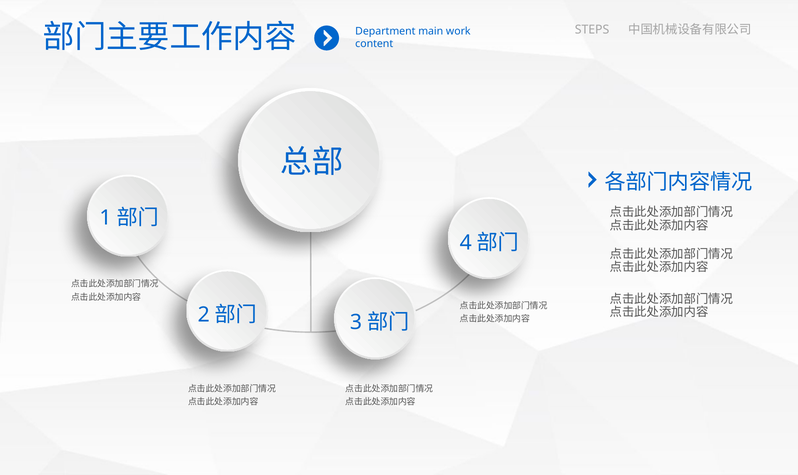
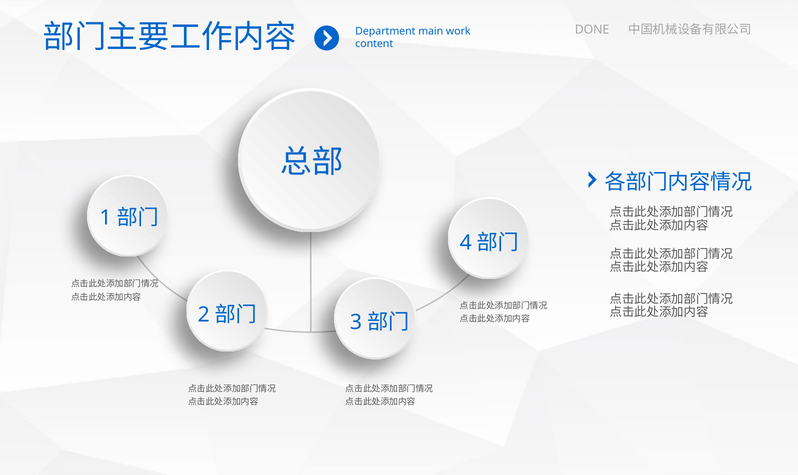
STEPS: STEPS -> DONE (592, 29)
